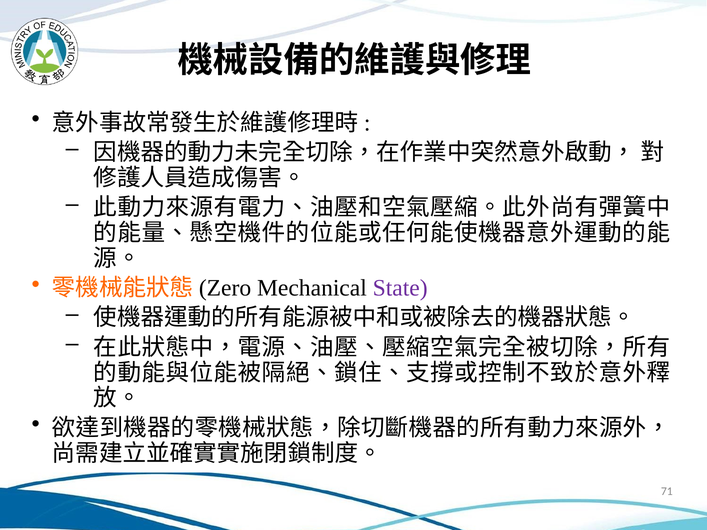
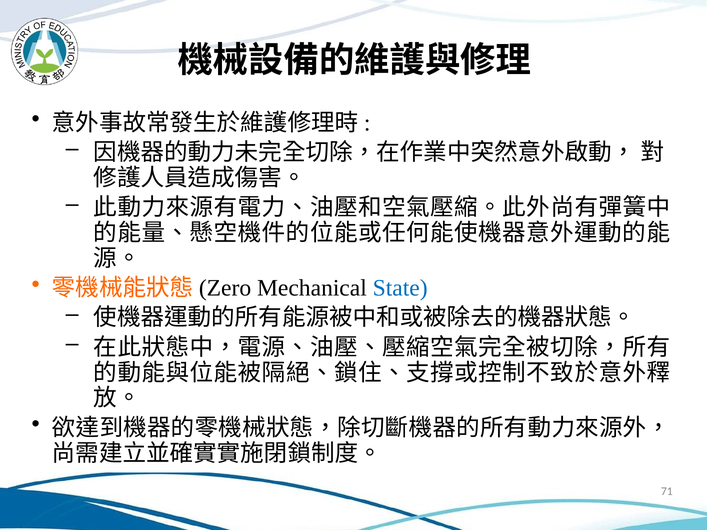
State colour: purple -> blue (400, 288)
